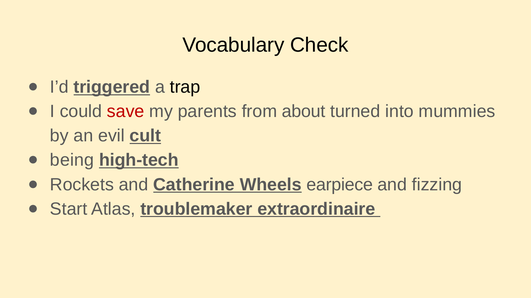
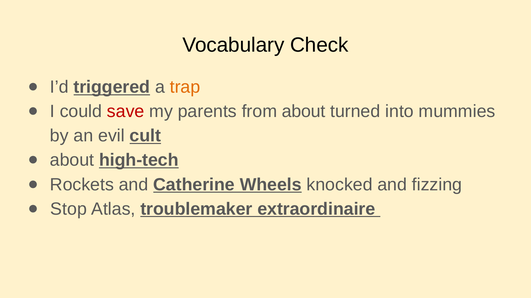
trap colour: black -> orange (185, 87)
being: being -> about (72, 161)
earpiece: earpiece -> knocked (340, 185)
Start: Start -> Stop (69, 209)
